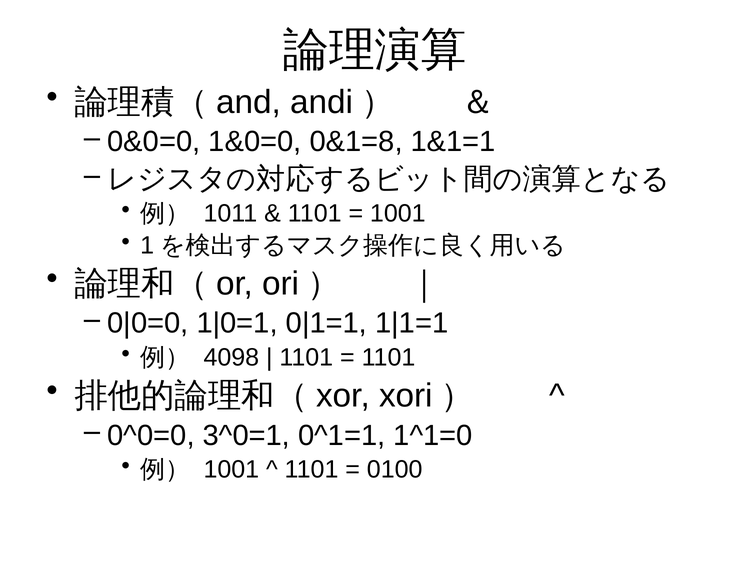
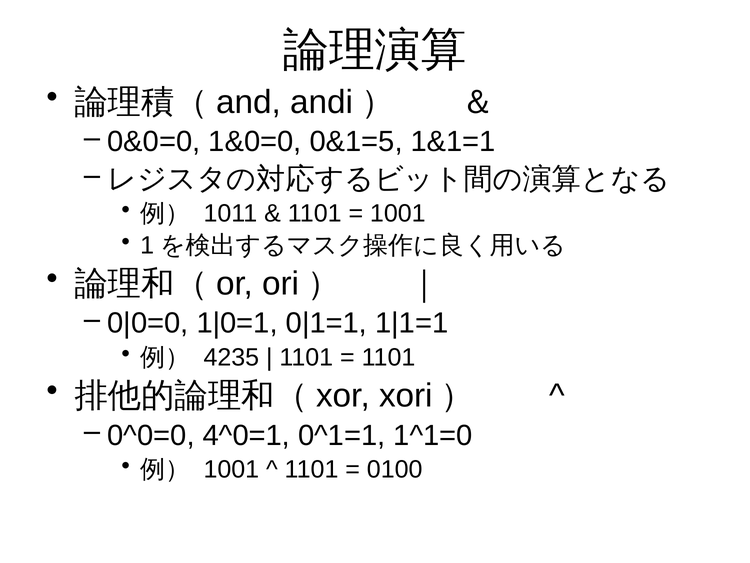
0&1=8: 0&1=8 -> 0&1=5 (356, 142)
4098: 4098 -> 4235 (231, 357)
3^0=1: 3^0=1 -> 4^0=1 (246, 435)
